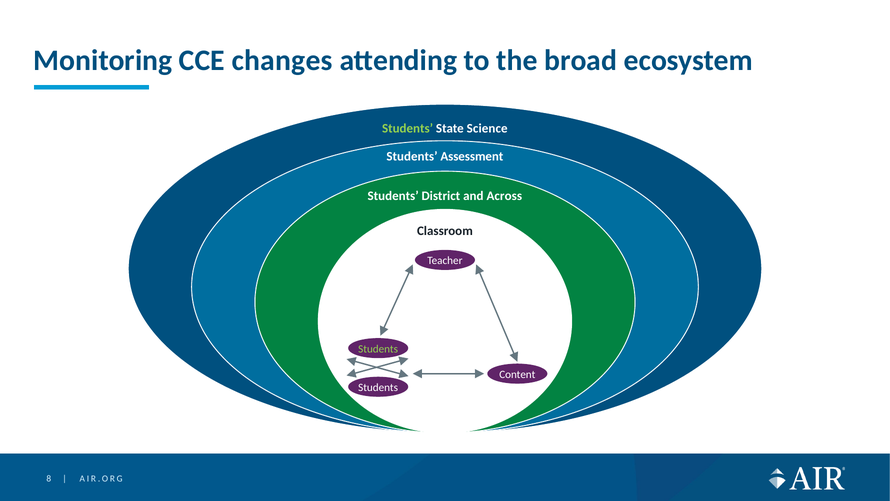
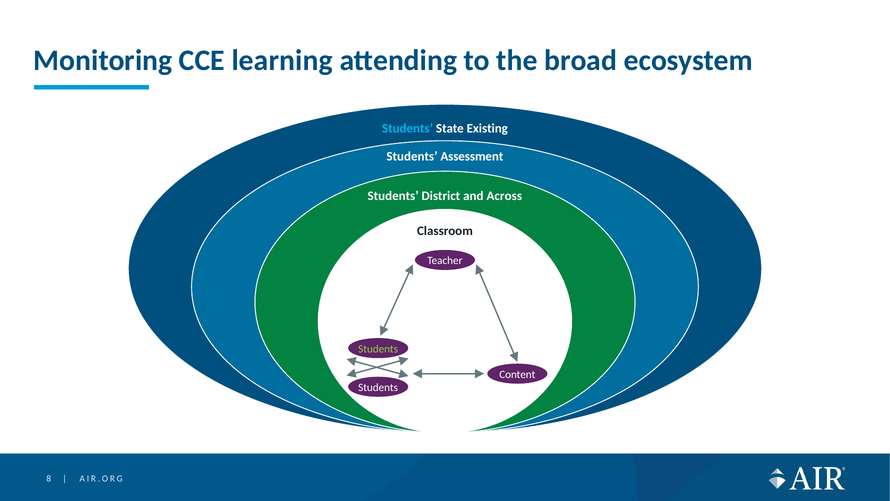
changes: changes -> learning (282, 61)
Students colour: light green -> light blue (408, 128)
Science: Science -> Existing (487, 128)
